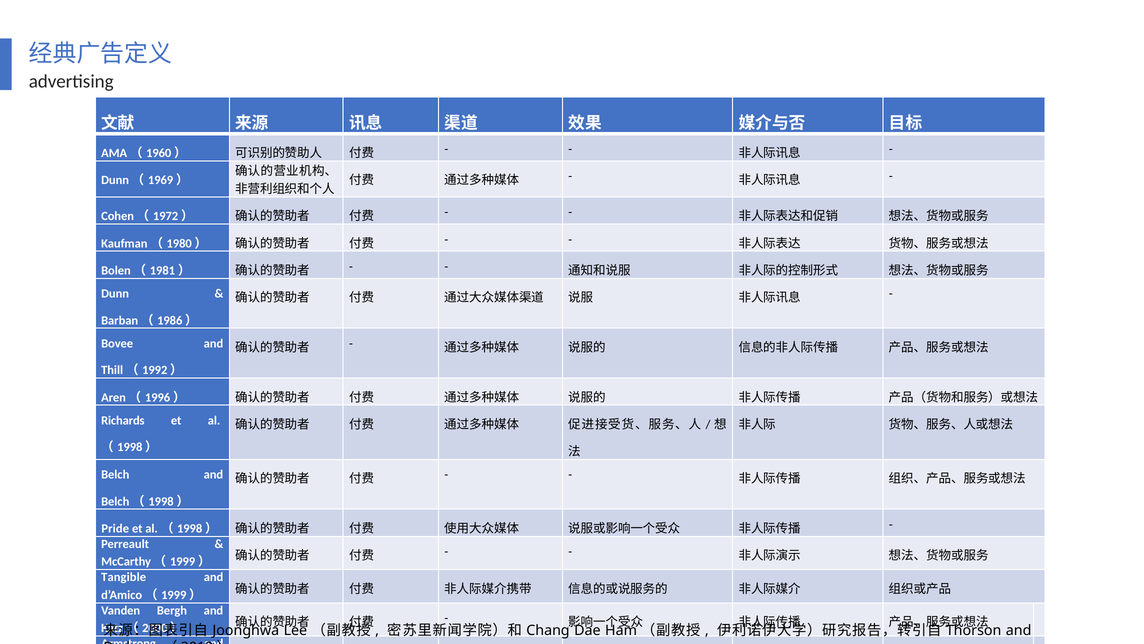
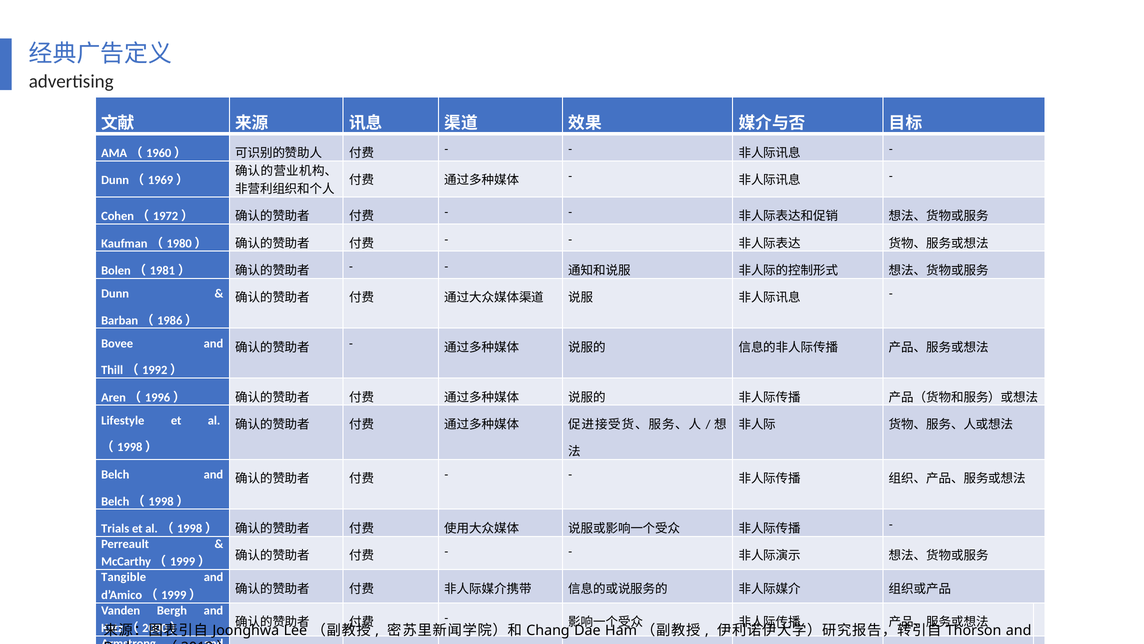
Richards: Richards -> Lifestyle (123, 420)
Pride: Pride -> Trials (115, 528)
